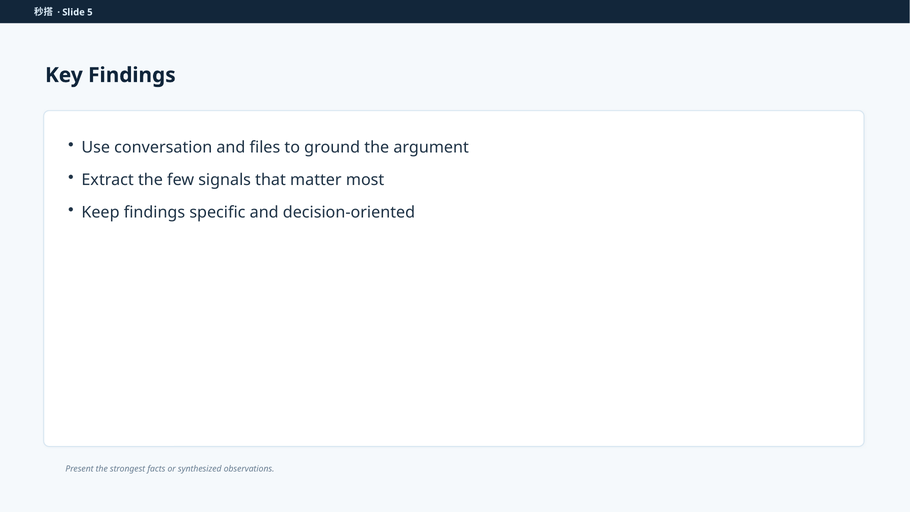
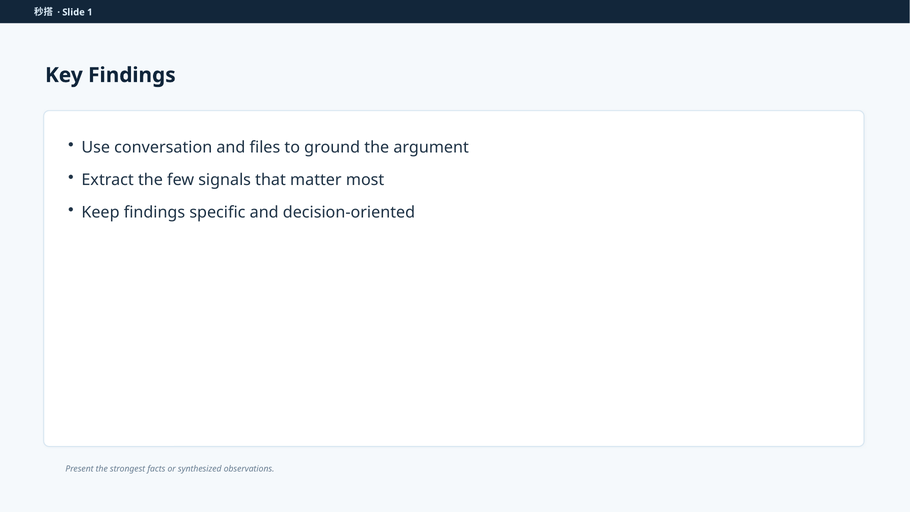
5: 5 -> 1 (90, 12)
